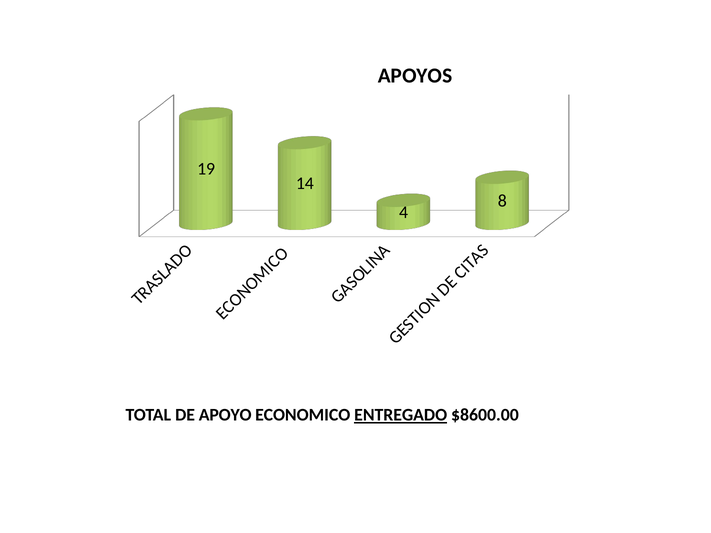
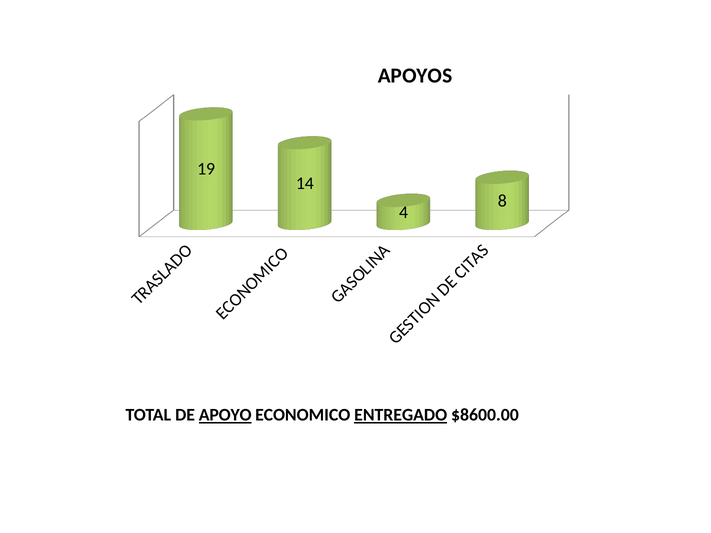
APOYO underline: none -> present (225, 415)
